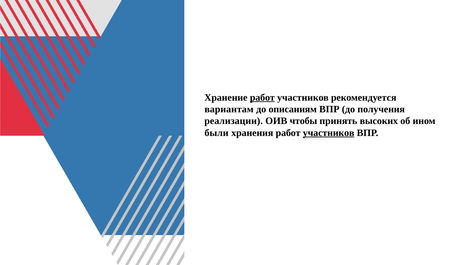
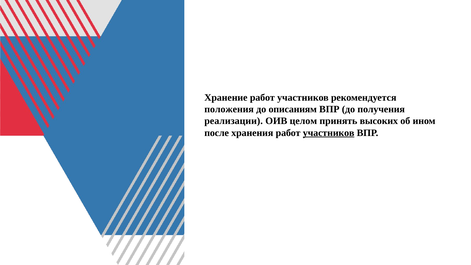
работ underline: present -> none (262, 97)
вариантам: вариантам -> положения (229, 109)
чтобы: чтобы -> целом (303, 121)
были: были -> после (217, 133)
